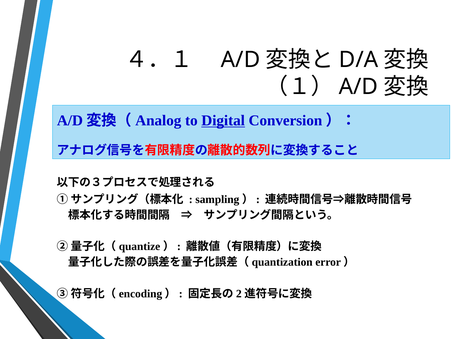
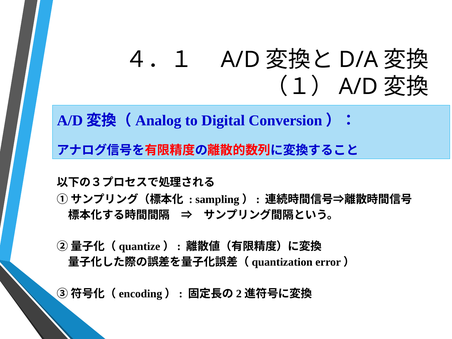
Digital underline: present -> none (223, 121)
